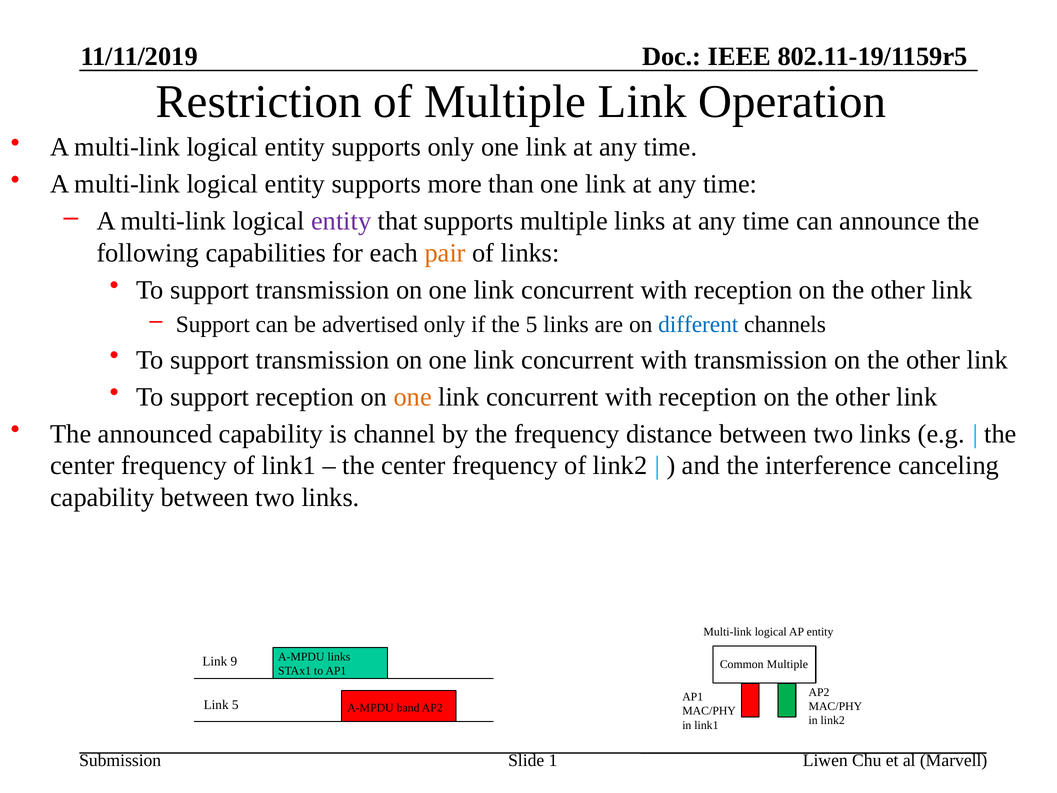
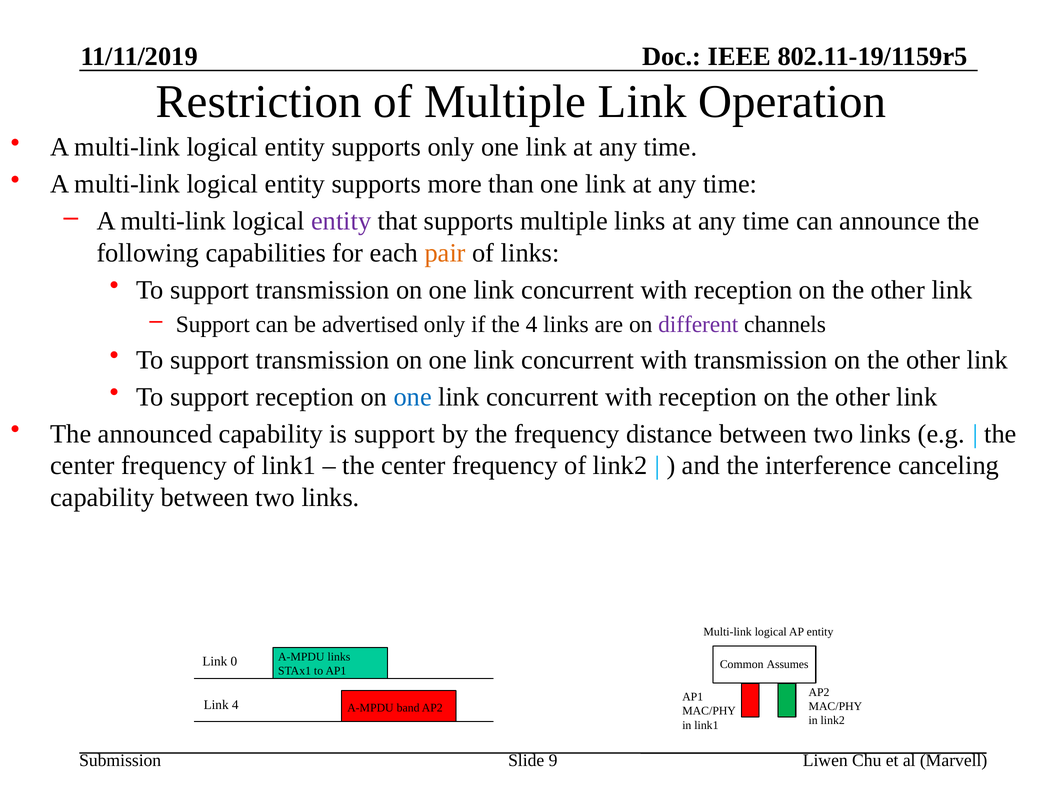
the 5: 5 -> 4 (532, 324)
different colour: blue -> purple (698, 324)
one colour: orange -> blue (413, 397)
is channel: channel -> support (394, 434)
9: 9 -> 0 (234, 661)
Common Multiple: Multiple -> Assumes (788, 664)
Link 5: 5 -> 4 (235, 704)
1: 1 -> 9 (553, 760)
